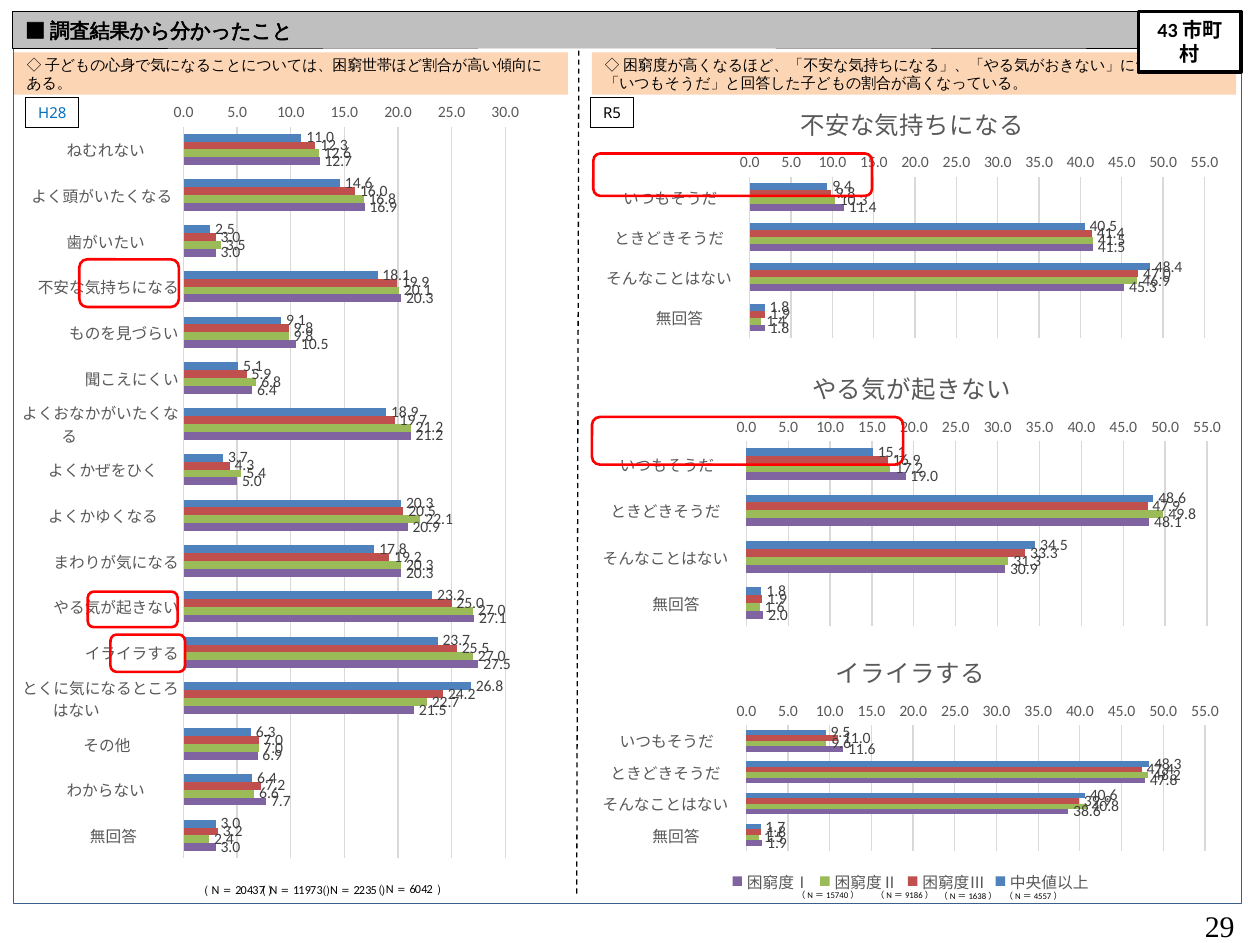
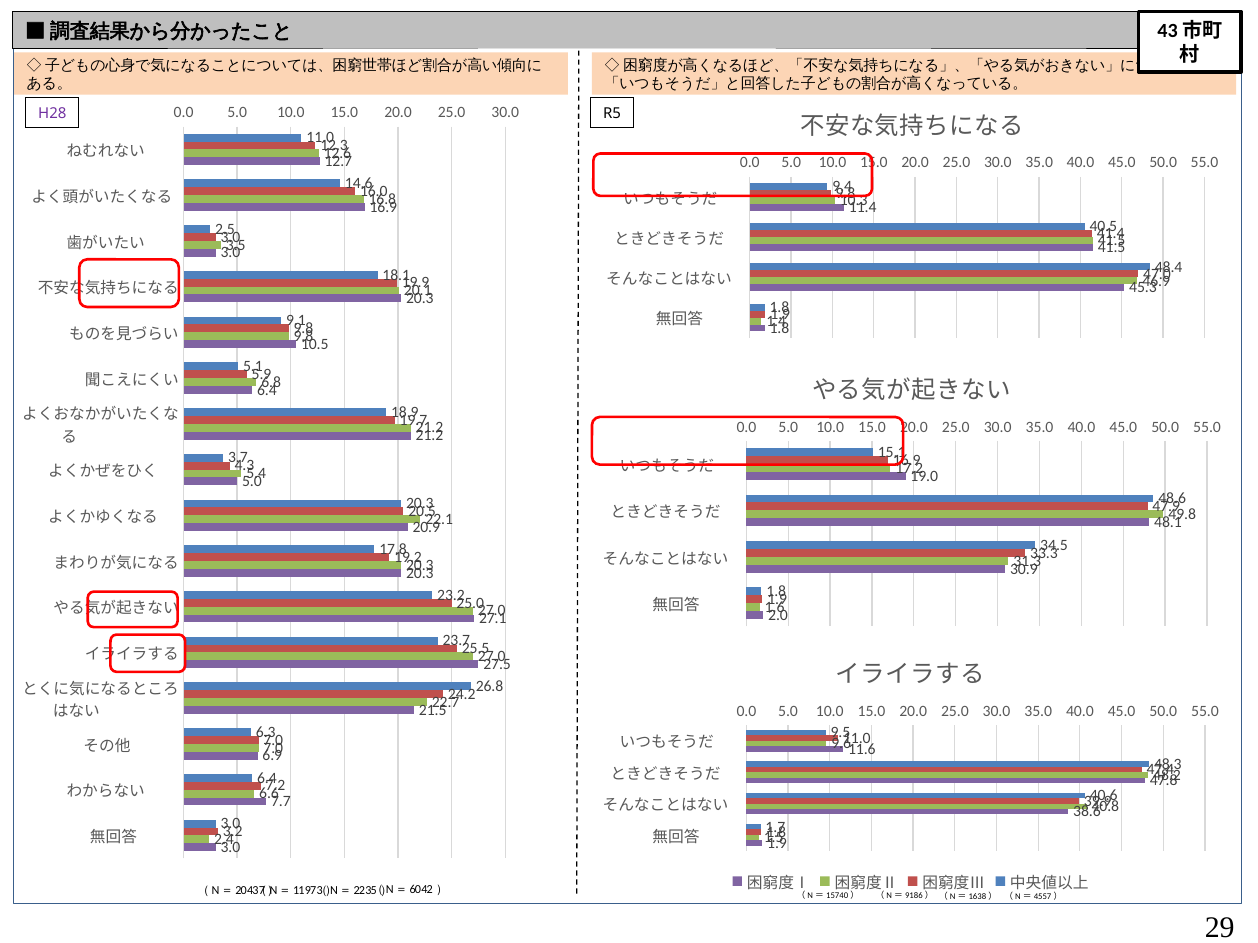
H28 colour: blue -> purple (52, 114)
